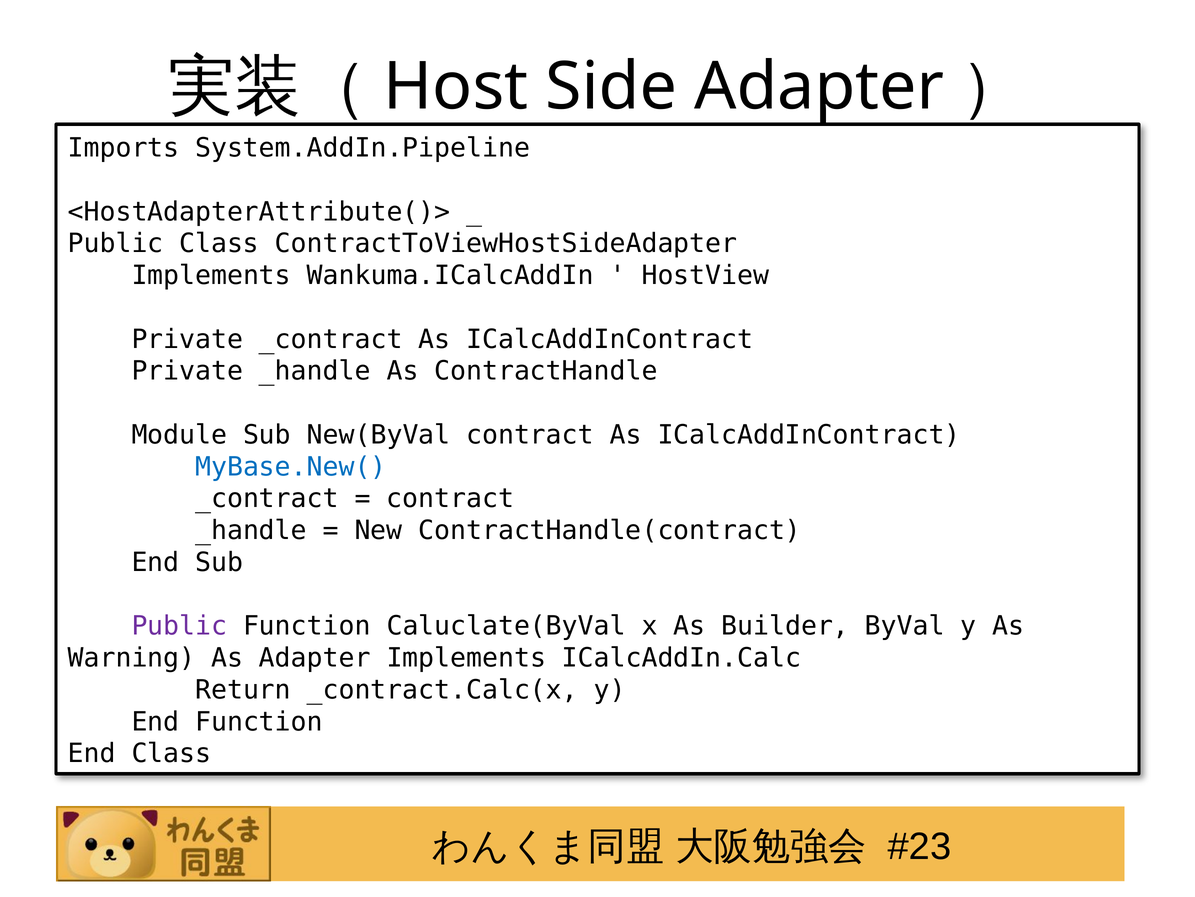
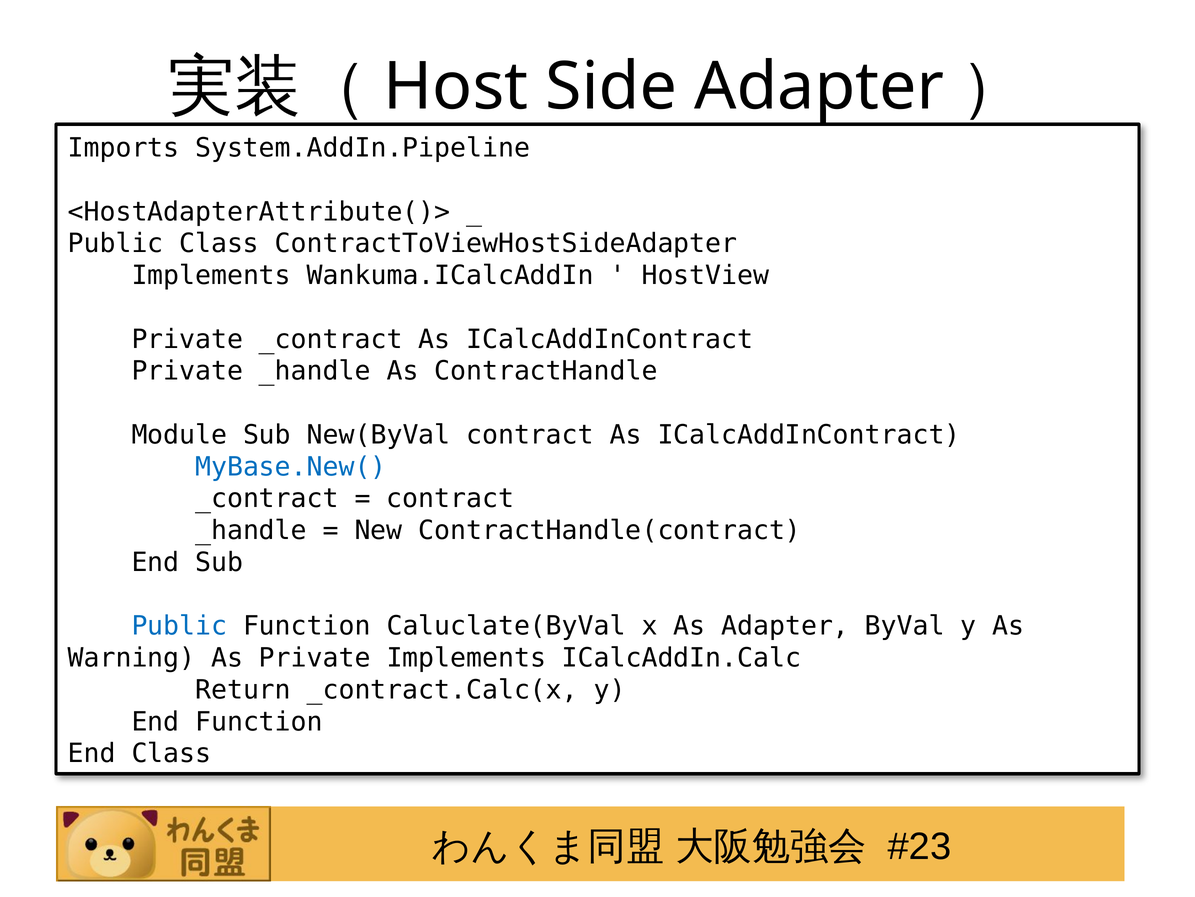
Public colour: purple -> blue (179, 626)
As Builder: Builder -> Adapter (785, 626)
As Adapter: Adapter -> Private (315, 658)
